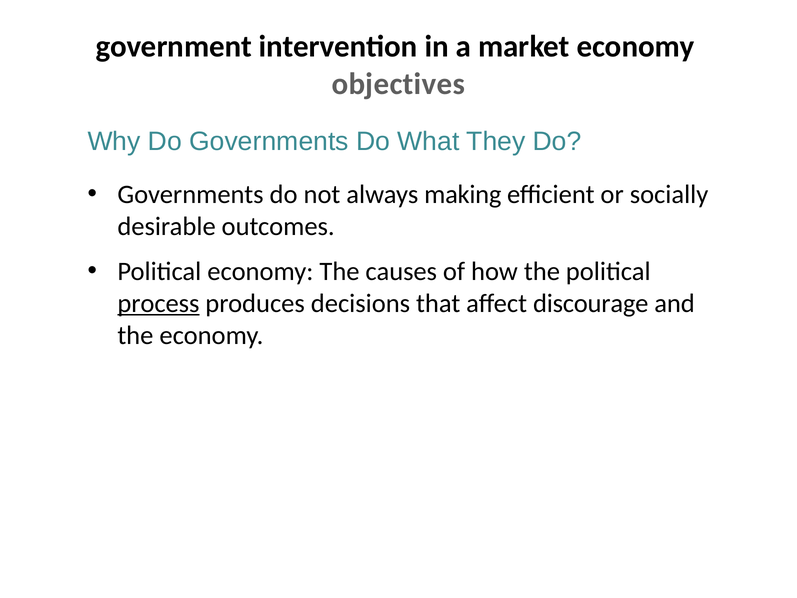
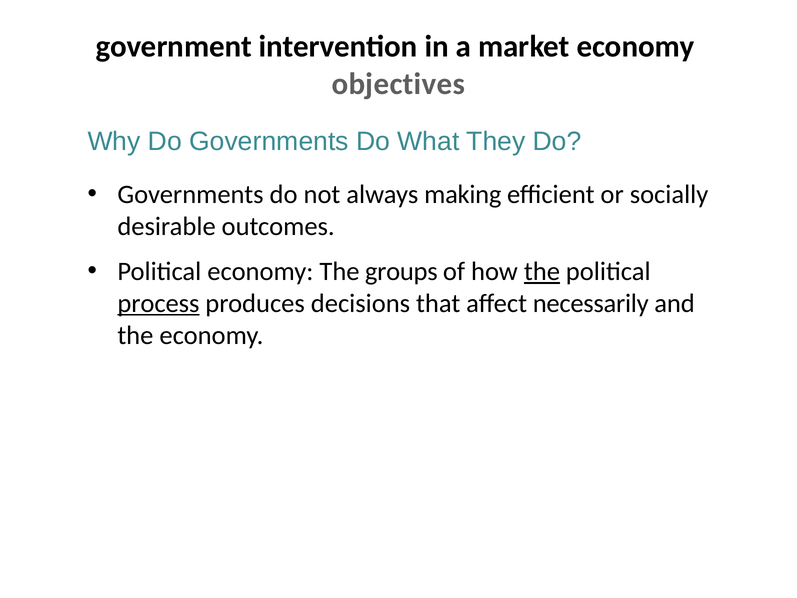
causes: causes -> groups (401, 271)
the underline: none -> present (542, 271)
discourage: discourage -> necessarily (591, 303)
